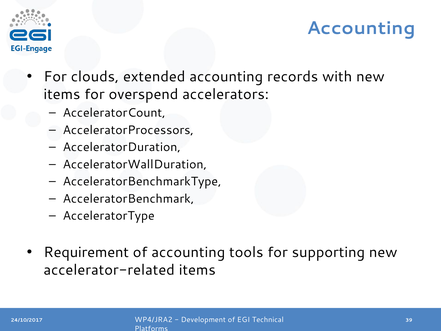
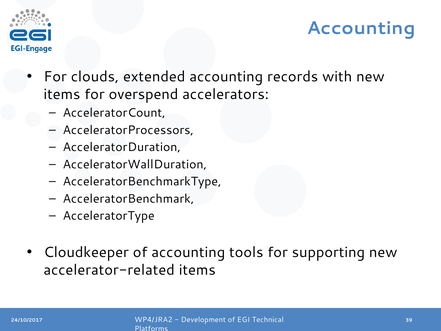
Requirement: Requirement -> Cloudkeeper (86, 252)
